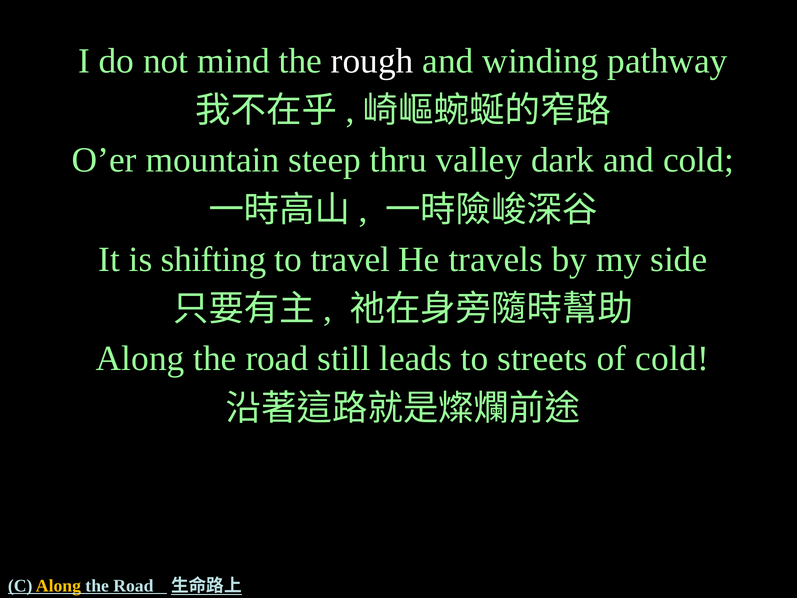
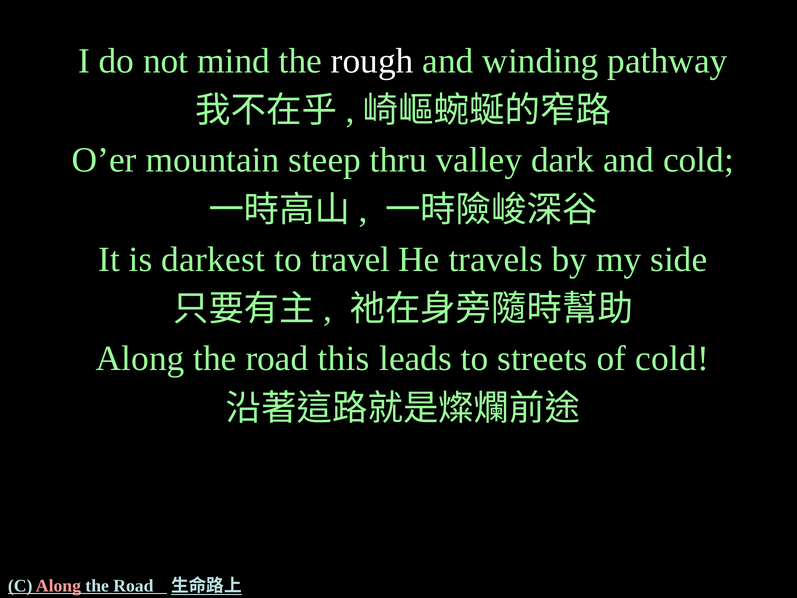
shifting: shifting -> darkest (213, 259)
still: still -> this (344, 359)
Along colour: yellow -> pink (58, 586)
